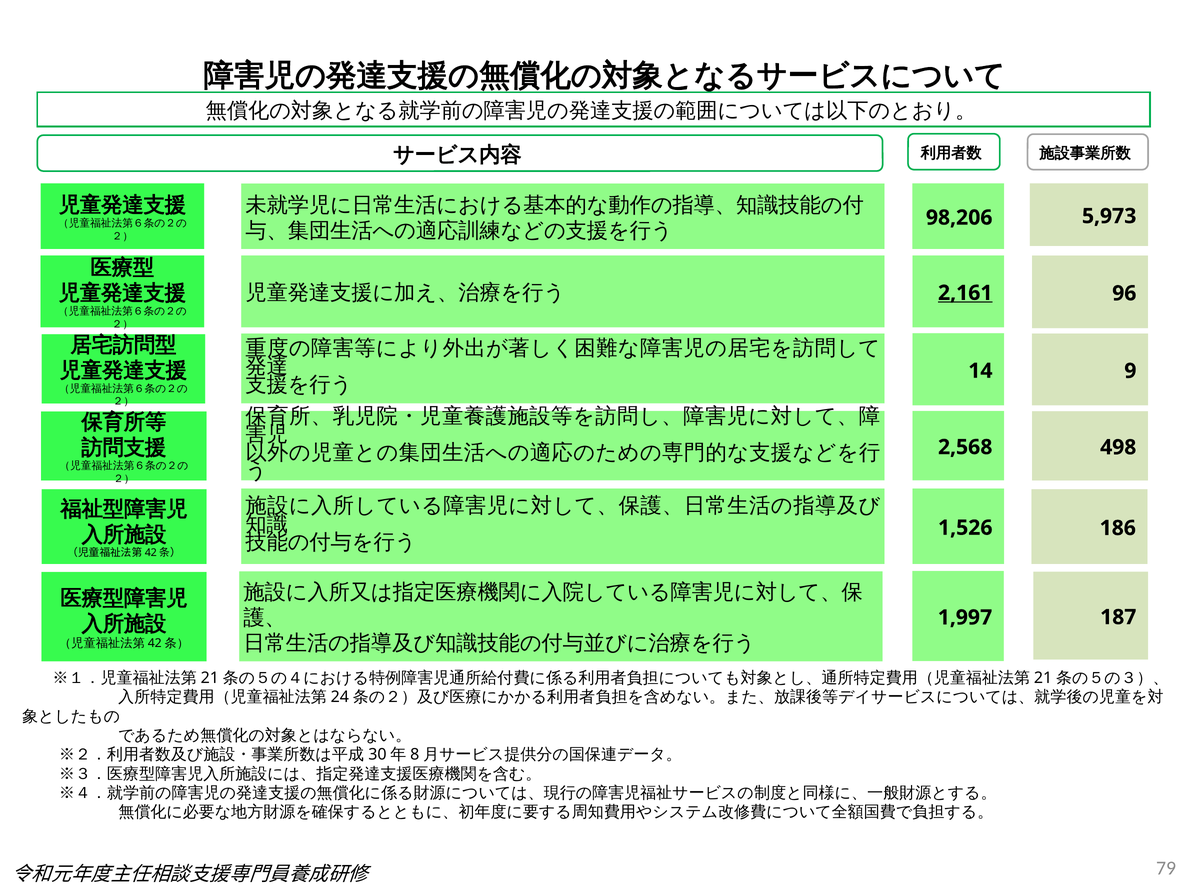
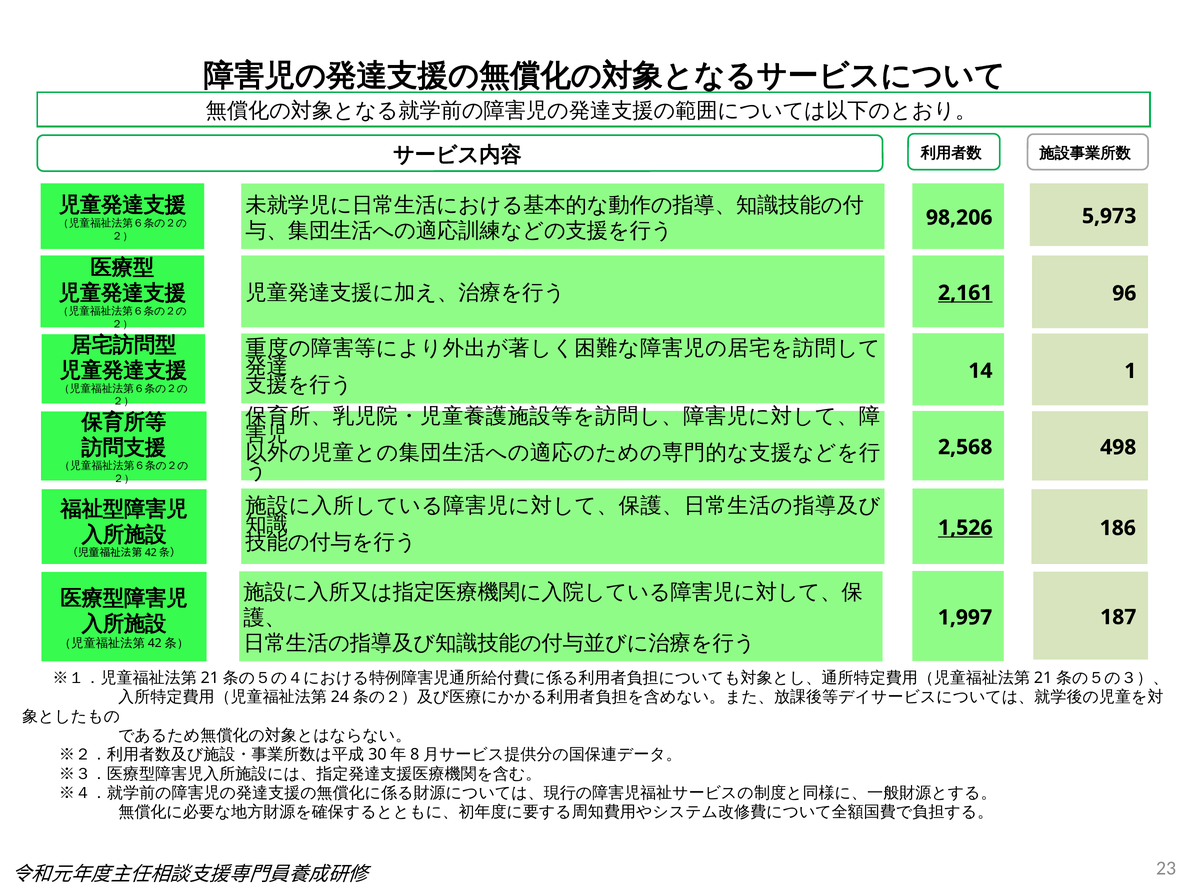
9: 9 -> 1 (1130, 371)
1,526 underline: none -> present (965, 528)
79: 79 -> 23 (1166, 868)
